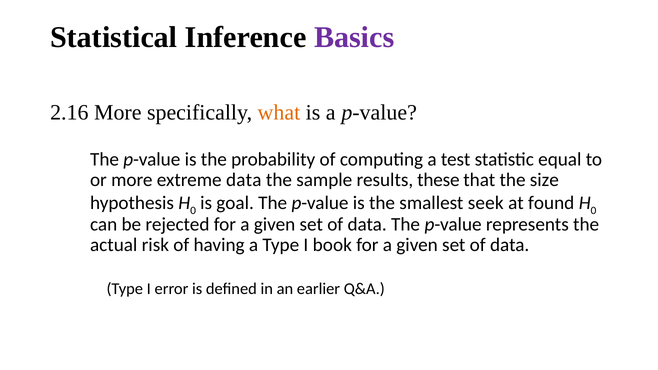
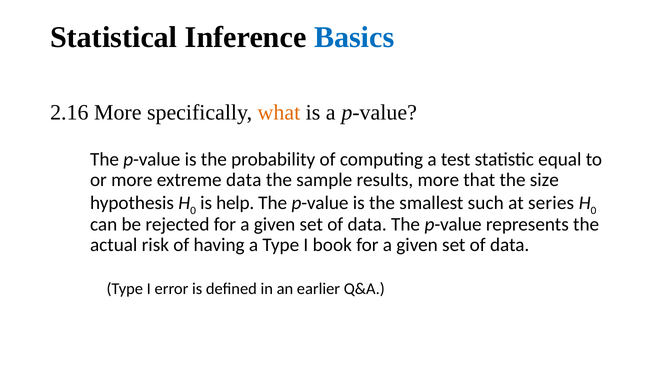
Basics colour: purple -> blue (354, 37)
results these: these -> more (438, 180)
goal: goal -> help (235, 203)
seek: seek -> such (486, 203)
found: found -> series (551, 203)
